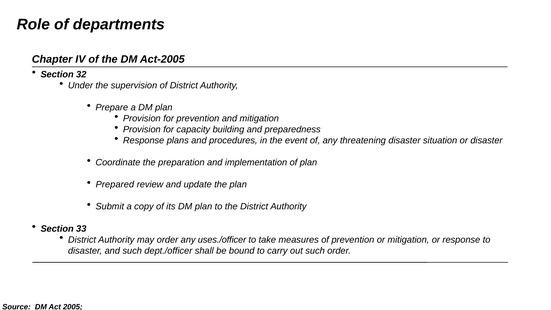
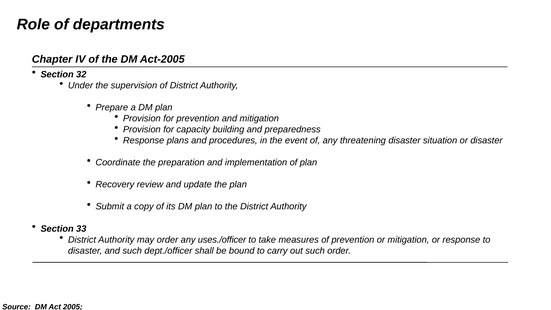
Prepared: Prepared -> Recovery (115, 185)
